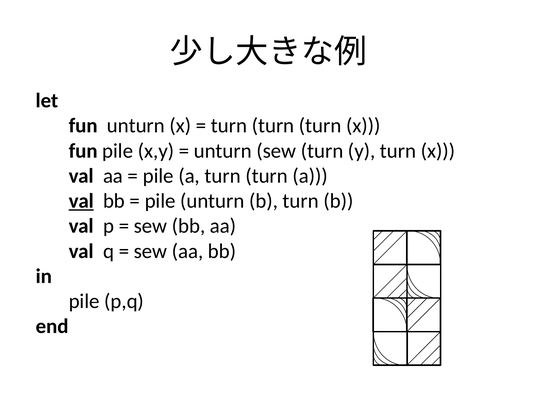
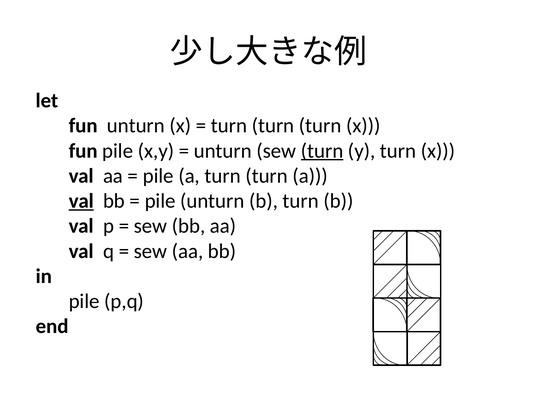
turn underline: none -> present (322, 151)
